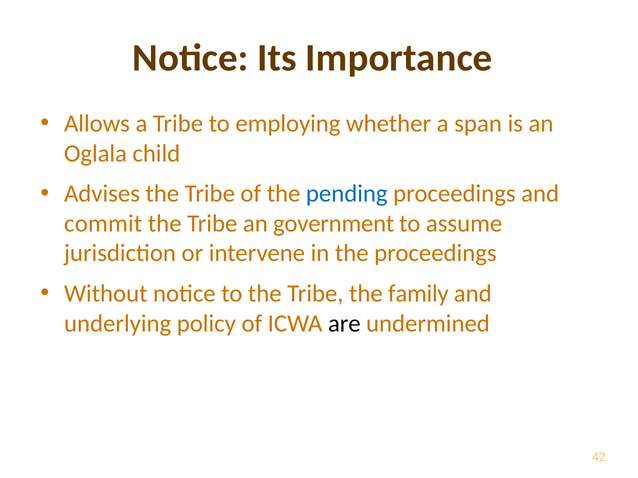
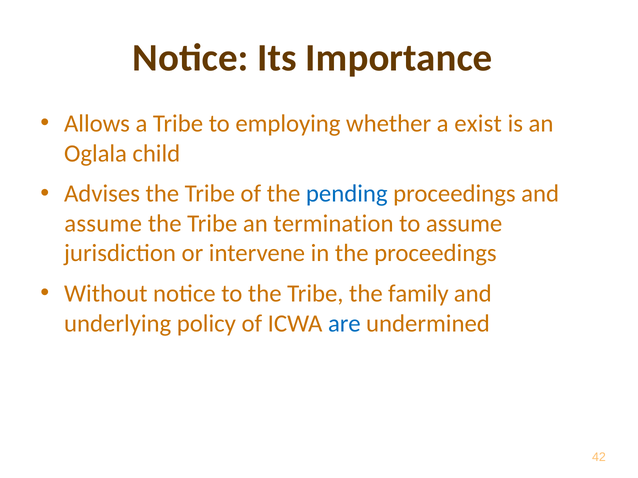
span: span -> exist (478, 124)
commit: commit -> assume (103, 224)
government: government -> termination (334, 224)
are colour: black -> blue (344, 324)
